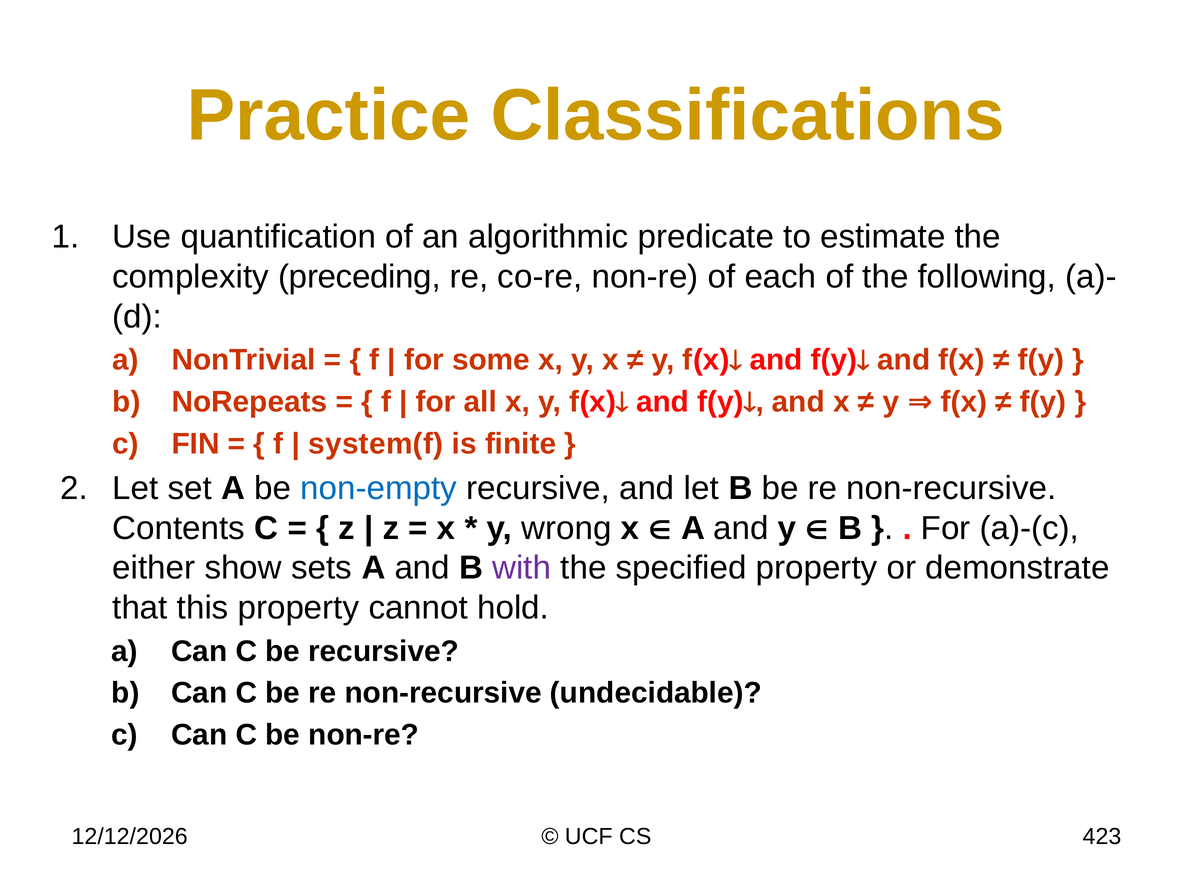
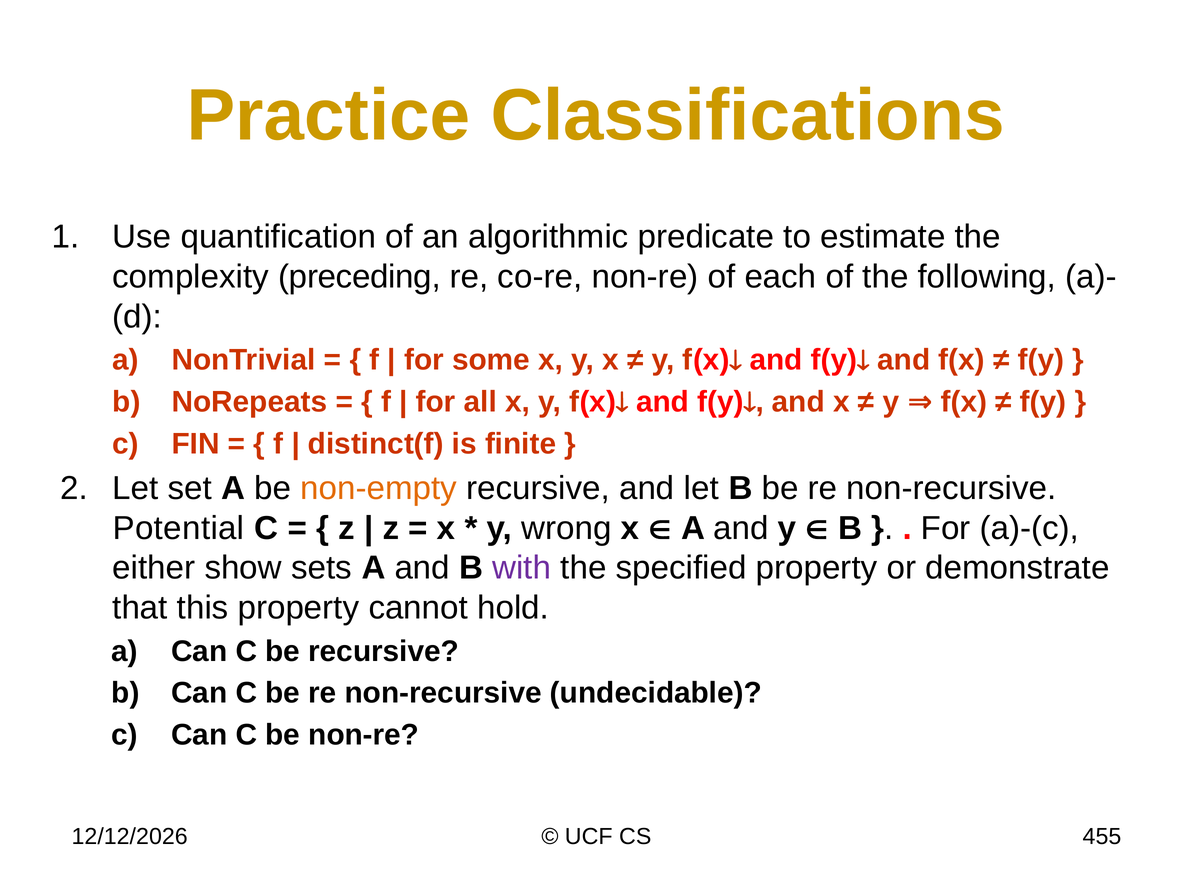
system(f: system(f -> distinct(f (376, 444)
non-empty colour: blue -> orange (379, 488)
Contents: Contents -> Potential (179, 528)
423: 423 -> 455 (1102, 836)
